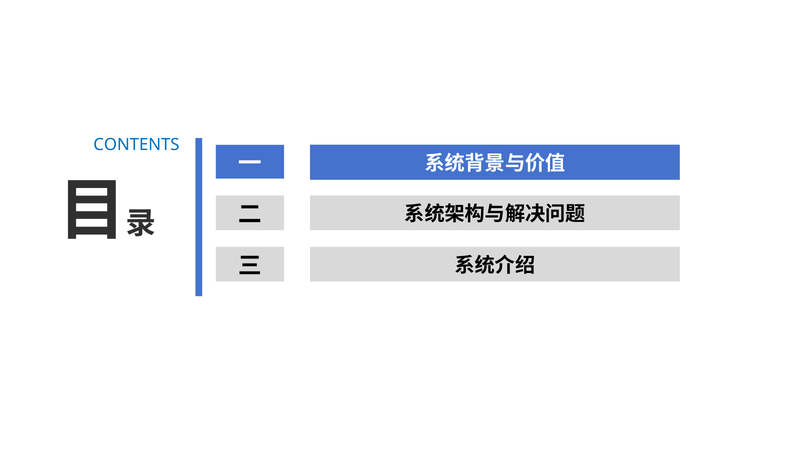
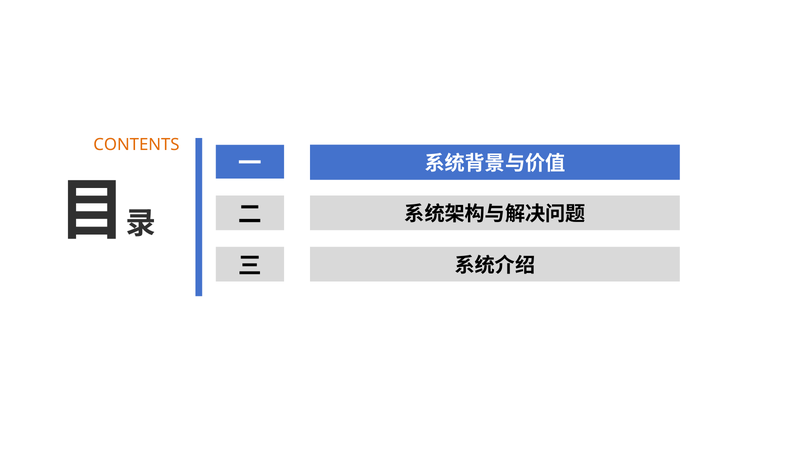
CONTENTS colour: blue -> orange (136, 145)
